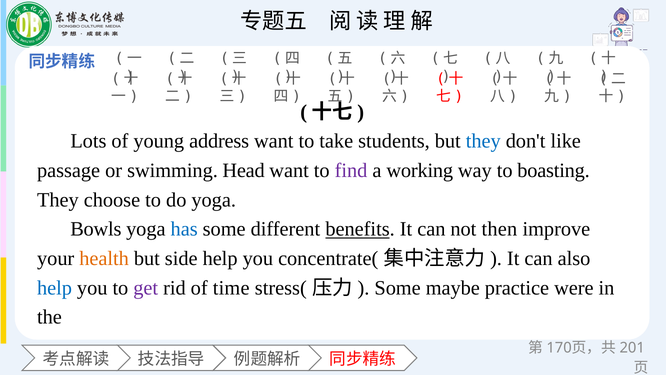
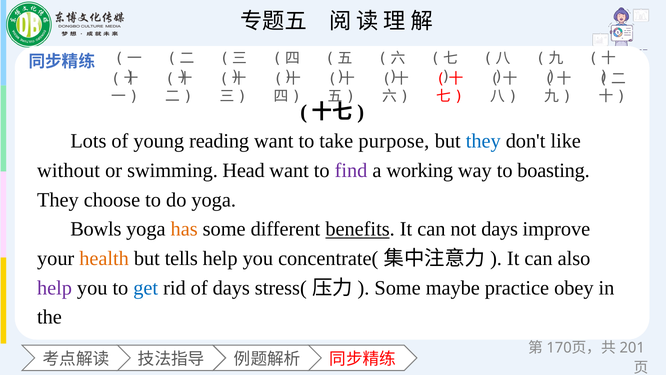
address: address -> reading (219, 141)
students: students -> purpose (394, 141)
passage: passage -> without (69, 170)
has colour: blue -> orange (184, 229)
not then: then -> days (500, 229)
side: side -> tells (181, 258)
help colour: blue -> purple (55, 288)
get colour: purple -> blue (146, 288)
of time: time -> days (231, 288)
were: were -> obey (574, 288)
